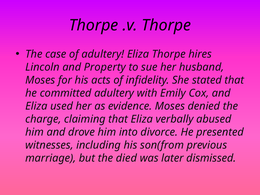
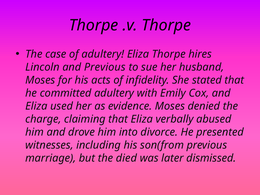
and Property: Property -> Previous (105, 67)
